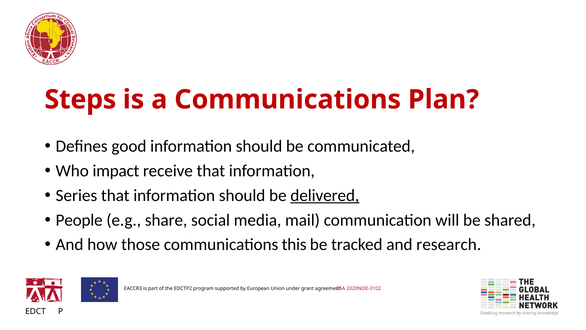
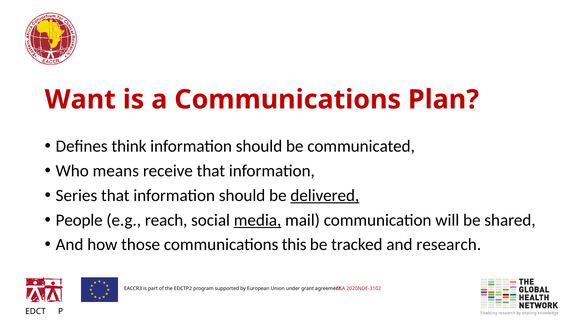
Steps: Steps -> Want (80, 99)
good: good -> think (129, 146)
impact: impact -> means (116, 171)
share: share -> reach (166, 220)
media underline: none -> present (258, 220)
